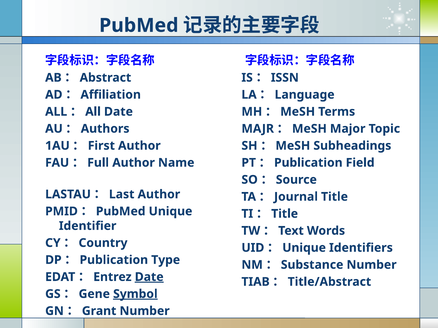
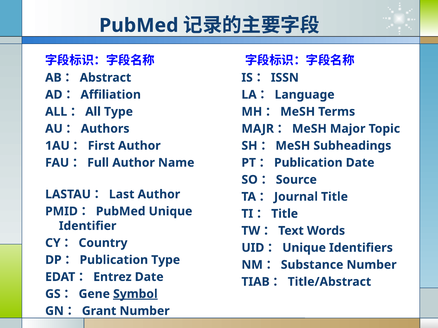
Date: Date -> Type (118, 112)
Field: Field -> Date (360, 163)
Date underline: present -> none (149, 277)
